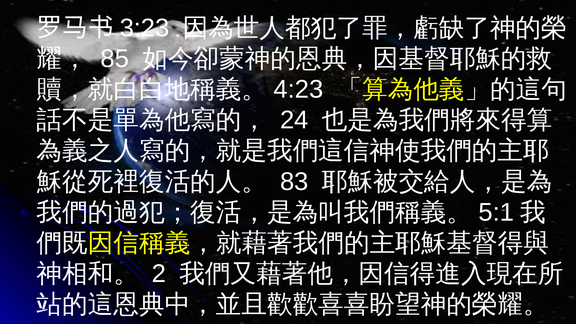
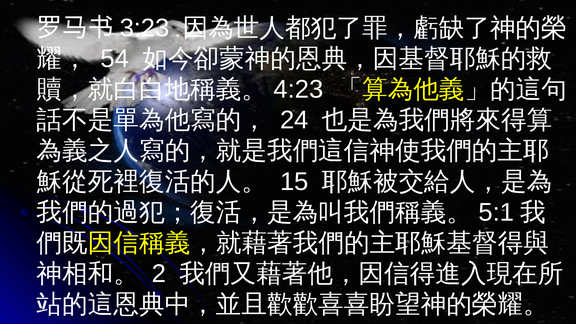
85: 85 -> 54 (115, 59)
83: 83 -> 15 (294, 182)
